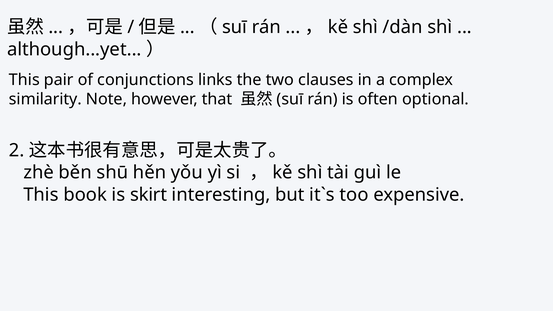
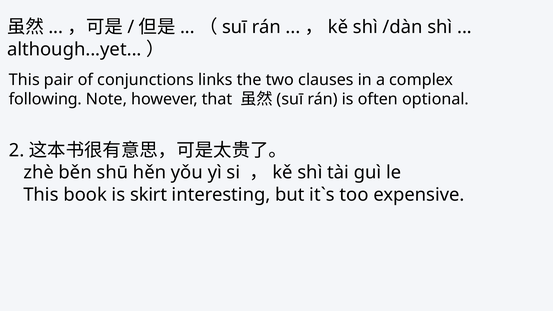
similarity: similarity -> following (45, 99)
